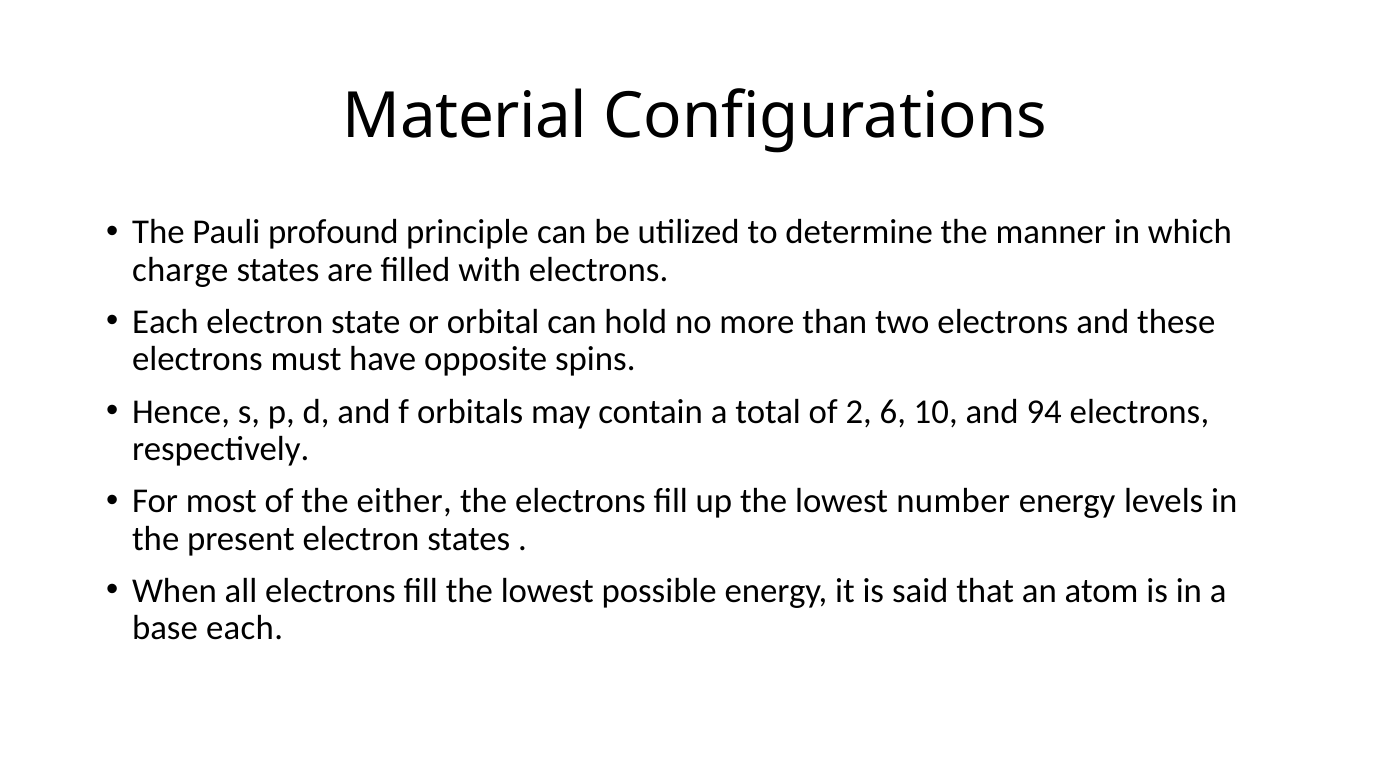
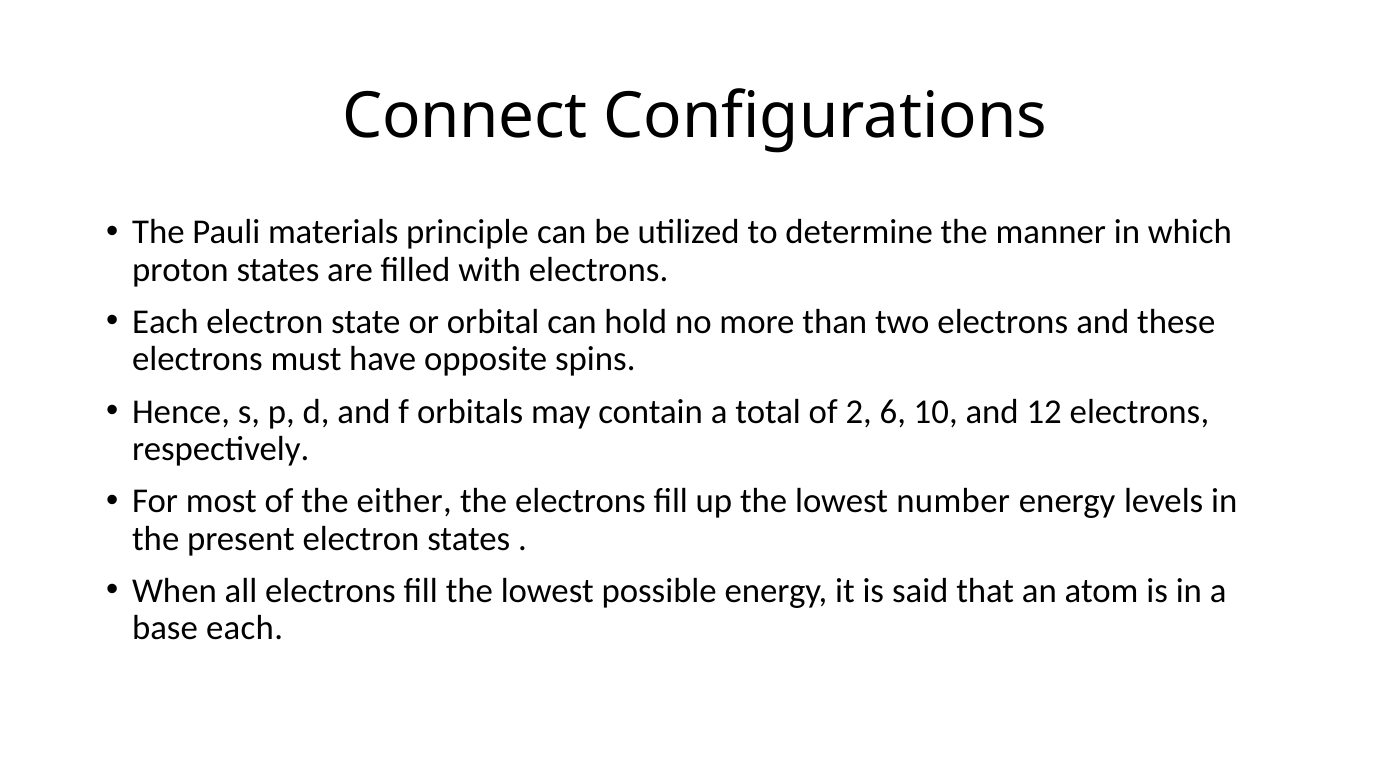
Material: Material -> Connect (465, 117)
profound: profound -> materials (333, 232)
charge: charge -> proton (180, 270)
94: 94 -> 12 (1044, 411)
